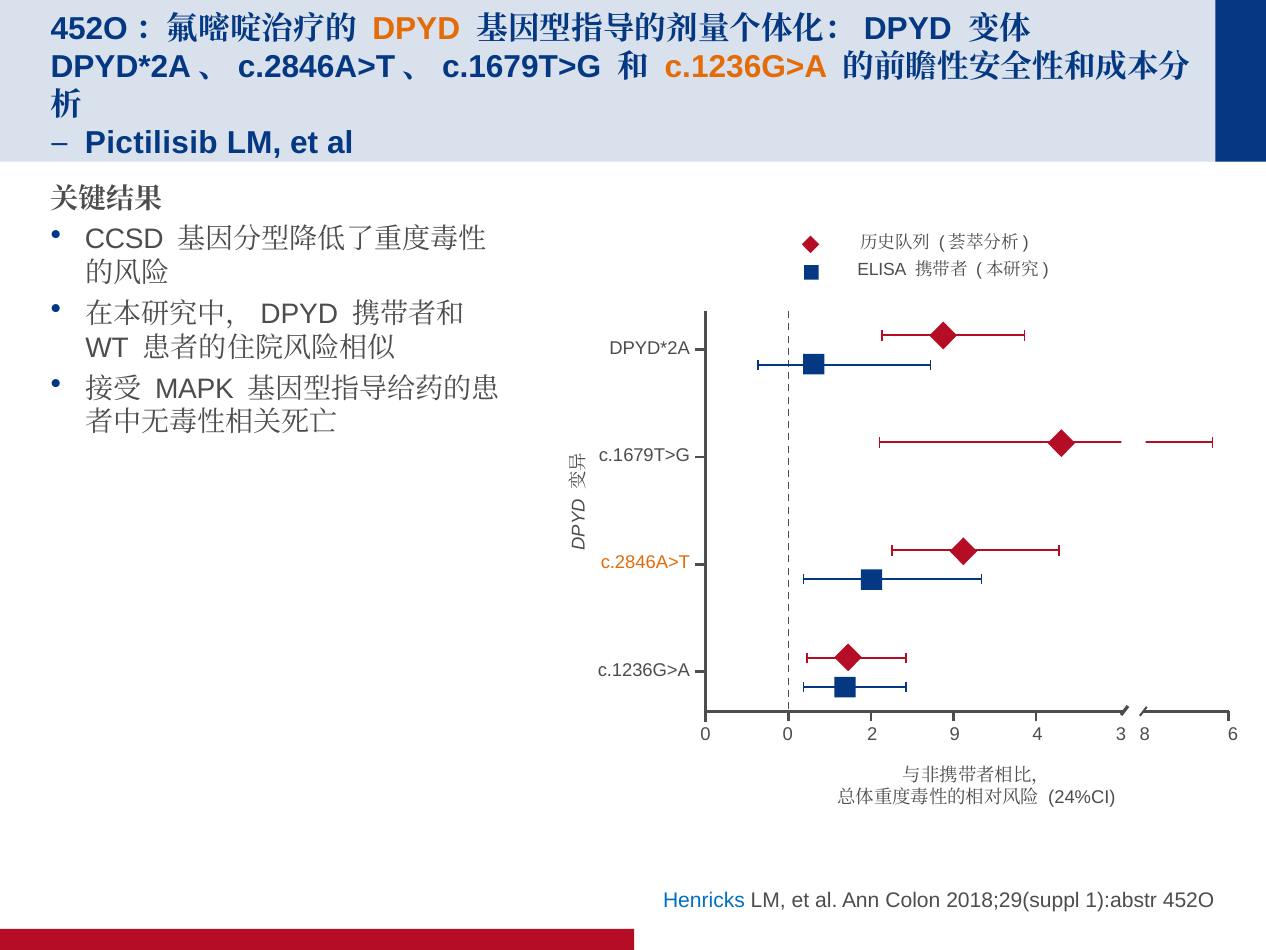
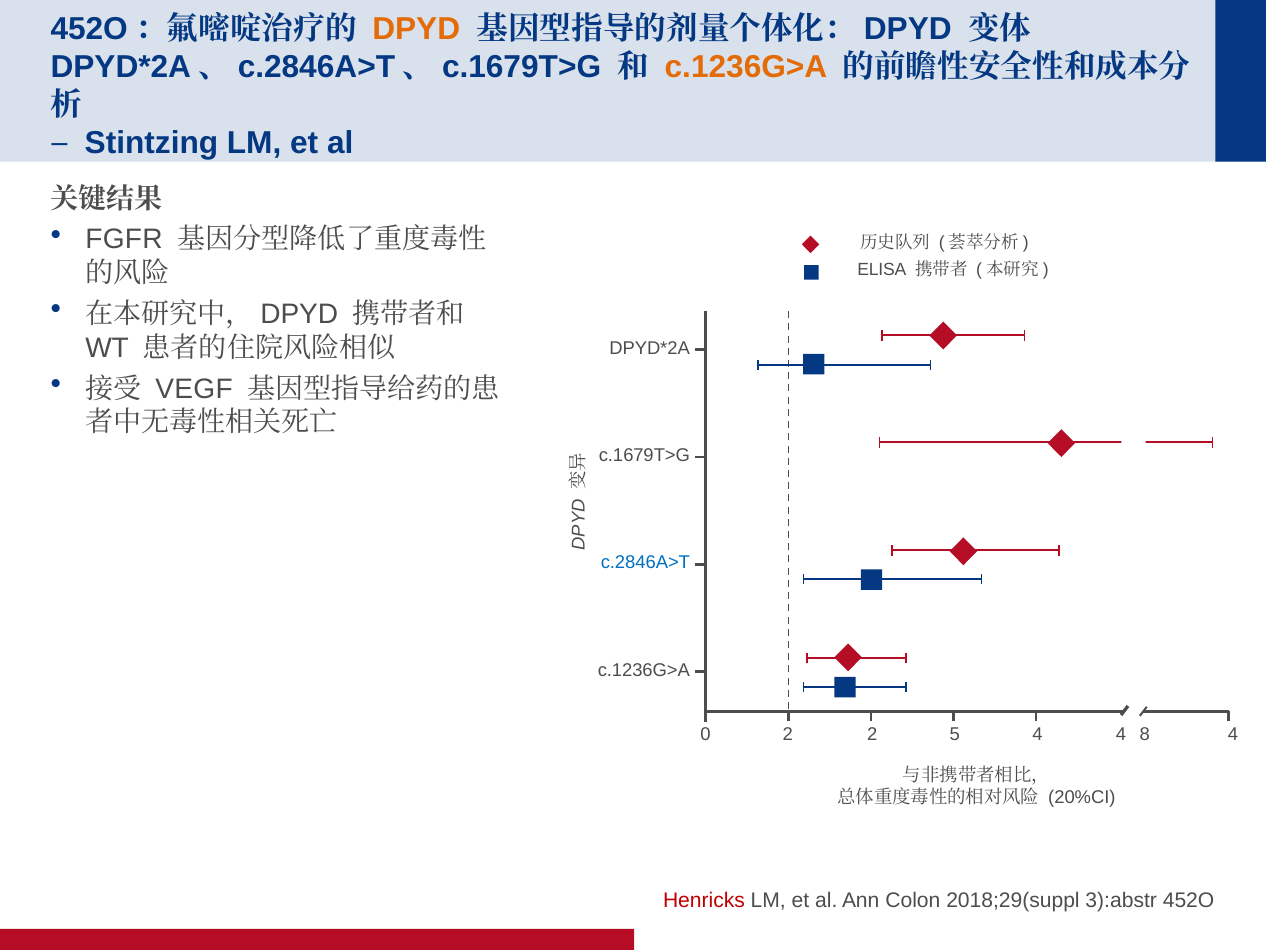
Pictilisib: Pictilisib -> Stintzing (151, 143)
CCSD: CCSD -> FGFR (124, 240)
MAPK: MAPK -> VEGF (194, 389)
c.2846A>T colour: orange -> blue (645, 563)
0 0: 0 -> 2 (788, 734)
9: 9 -> 5 (955, 734)
4 3: 3 -> 4 (1121, 734)
8 6: 6 -> 4 (1233, 734)
24%CI: 24%CI -> 20%CI (1082, 797)
Henricks colour: blue -> red (704, 900)
1):abstr: 1):abstr -> 3):abstr (1121, 900)
